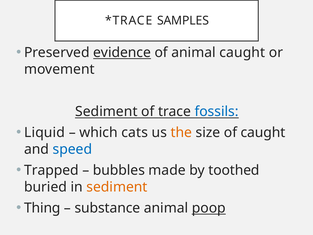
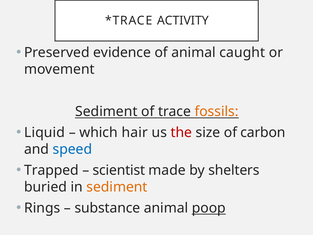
SAMPLES: SAMPLES -> ACTIVITY (183, 21)
evidence underline: present -> none (122, 53)
fossils colour: blue -> orange (217, 111)
cats: cats -> hair (135, 132)
the colour: orange -> red (181, 132)
of caught: caught -> carbon (263, 132)
bubbles: bubbles -> scientist (119, 170)
toothed: toothed -> shelters (234, 170)
Thing: Thing -> Rings (42, 208)
